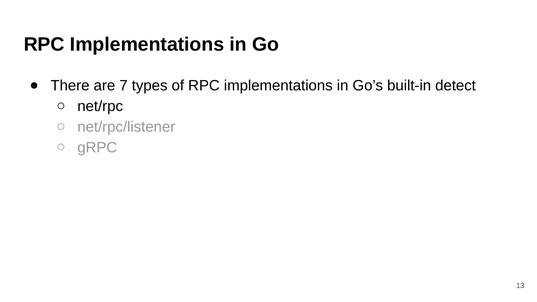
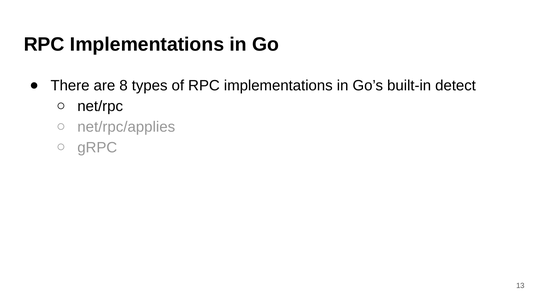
7: 7 -> 8 (124, 86)
net/rpc/listener: net/rpc/listener -> net/rpc/applies (126, 127)
